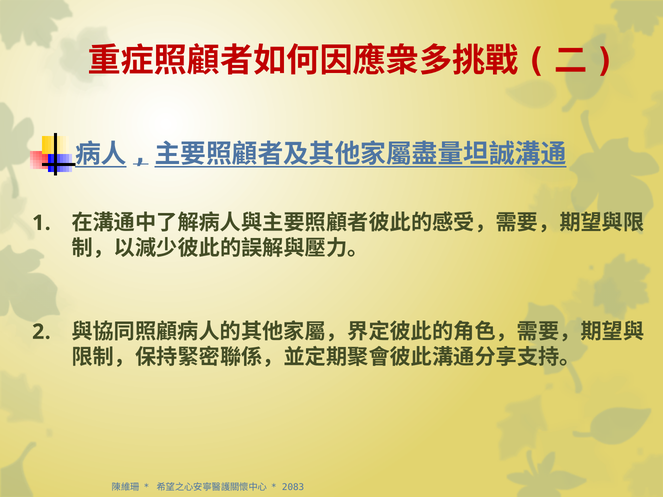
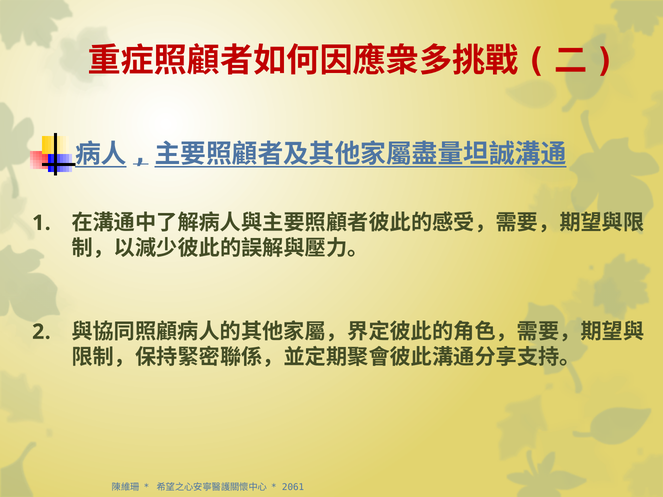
2083: 2083 -> 2061 (293, 488)
